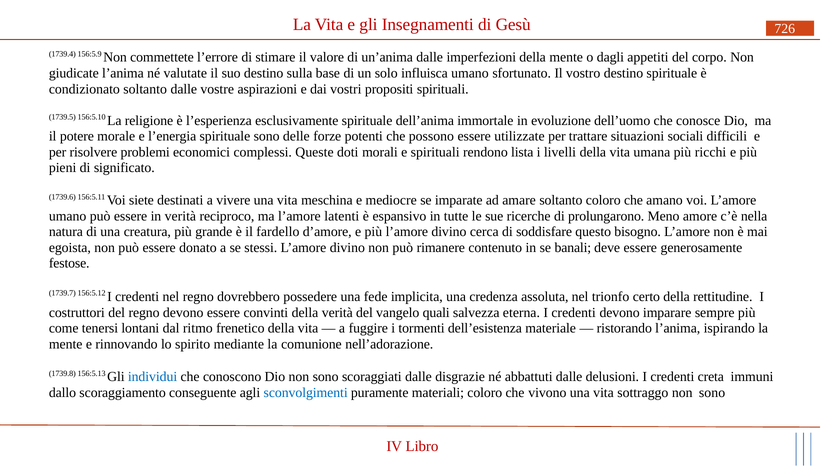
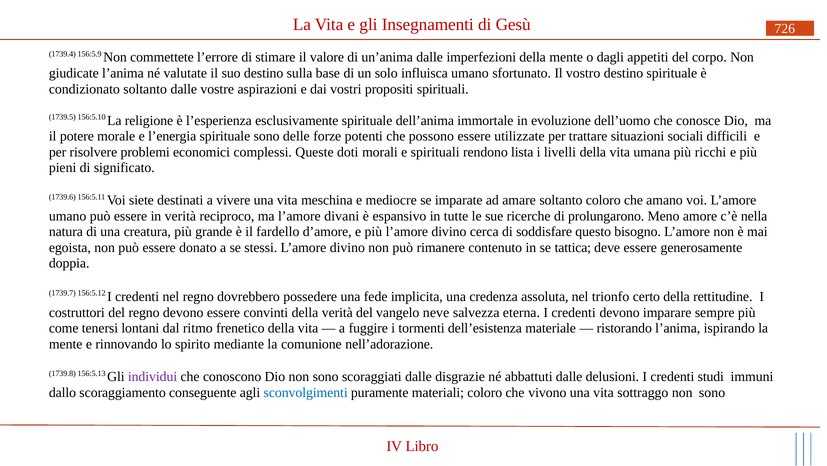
latenti: latenti -> divani (342, 216)
banali: banali -> tattica (573, 247)
festose: festose -> doppia (69, 263)
quali: quali -> neve (436, 312)
individui colour: blue -> purple (153, 377)
creta: creta -> studi (711, 377)
